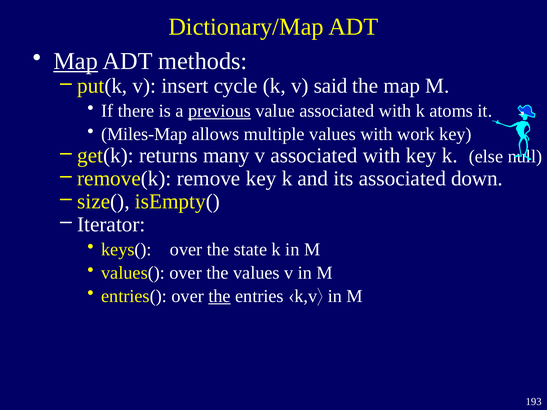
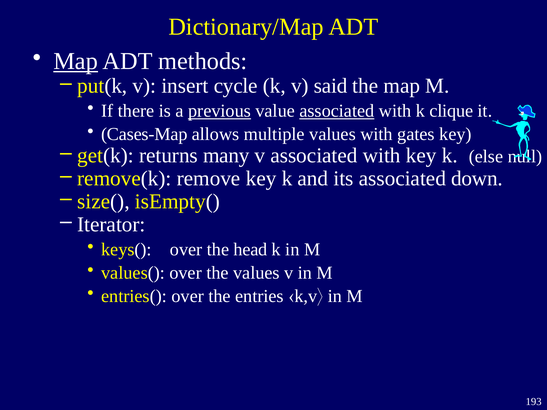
associated underline: none -> present (337, 111)
atoms: atoms -> clique (451, 111)
Miles-Map: Miles-Map -> Cases-Map (144, 134)
work: work -> gates (416, 134)
state: state -> head (250, 250)
the underline: present -> none (220, 296)
